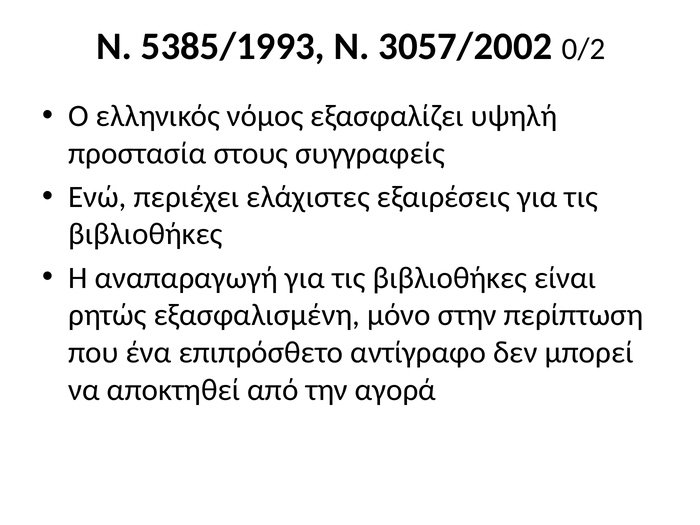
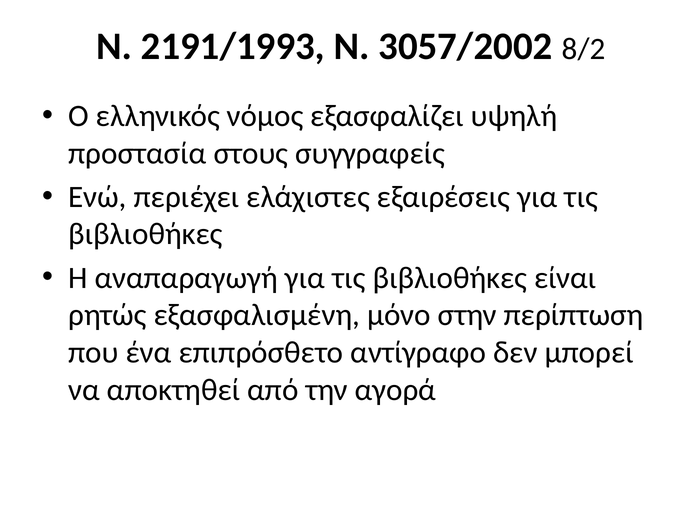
5385/1993: 5385/1993 -> 2191/1993 (233, 46)
0/2: 0/2 -> 8/2 (584, 49)
